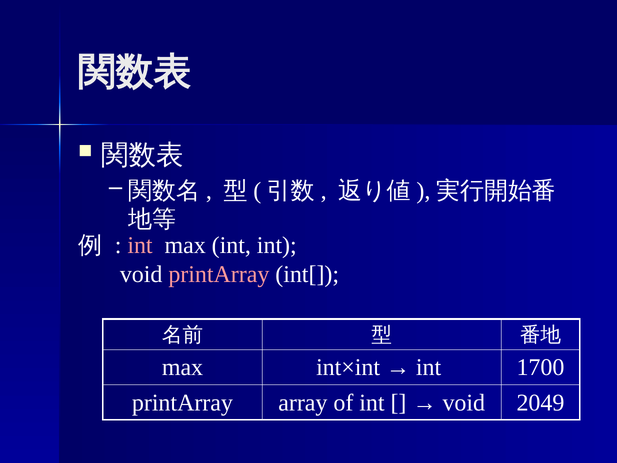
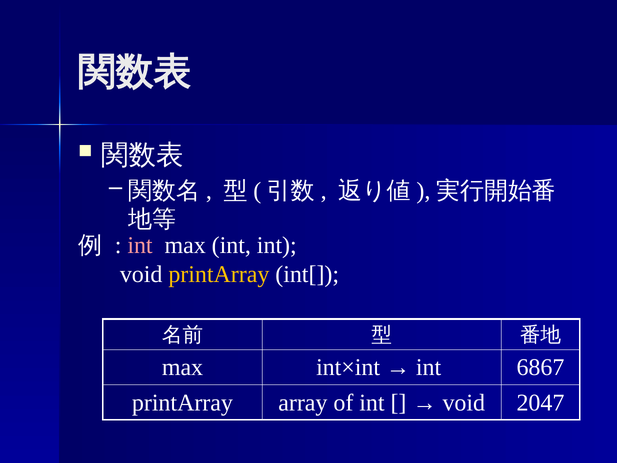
printArray colour: pink -> yellow (219, 274)
1700: 1700 -> 6867 (540, 367)
2049: 2049 -> 2047 (540, 402)
